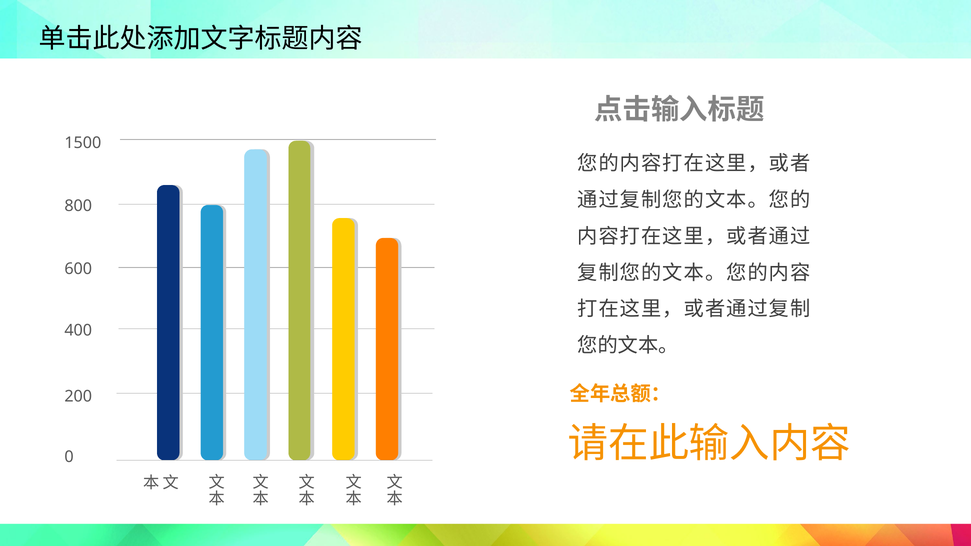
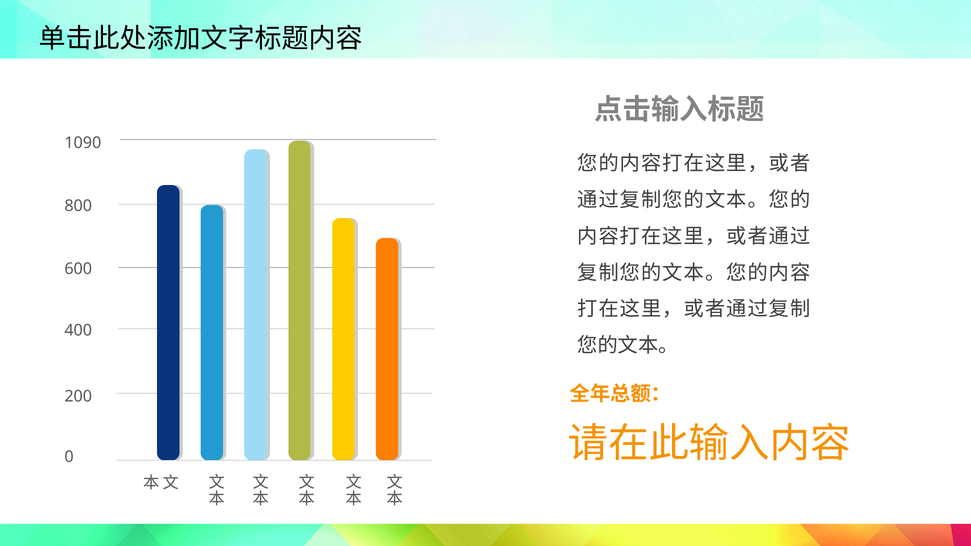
1500: 1500 -> 1090 (83, 143)
